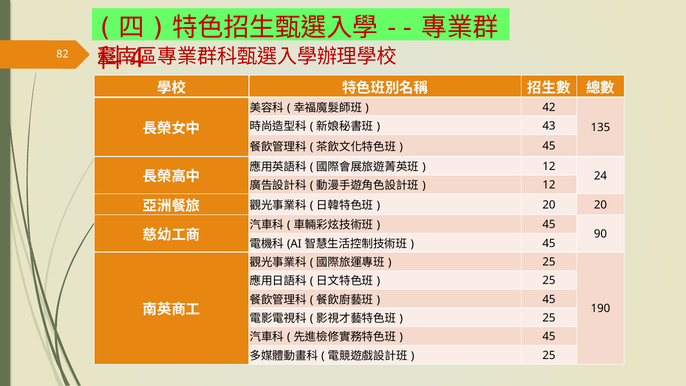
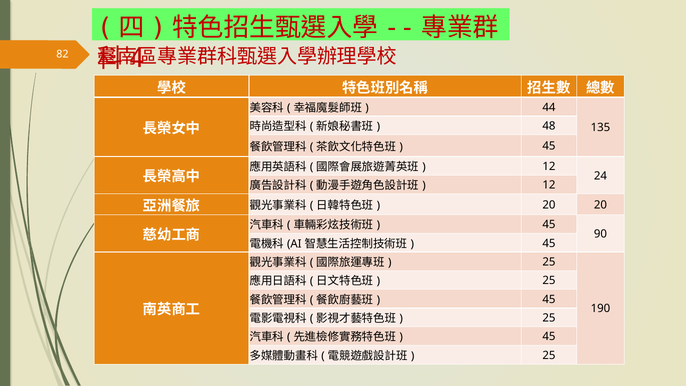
42: 42 -> 44 (549, 107)
43: 43 -> 48 (549, 126)
